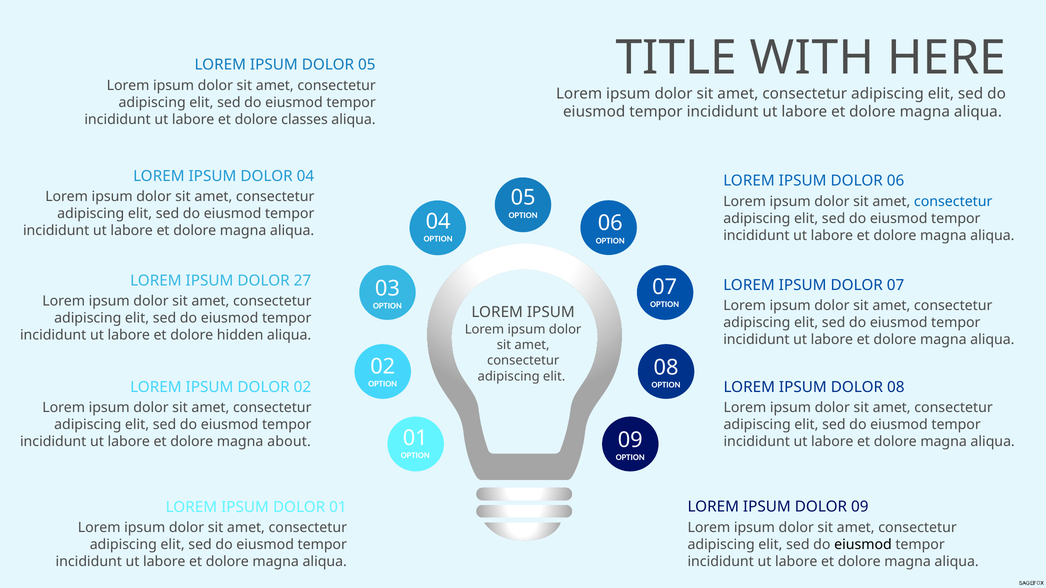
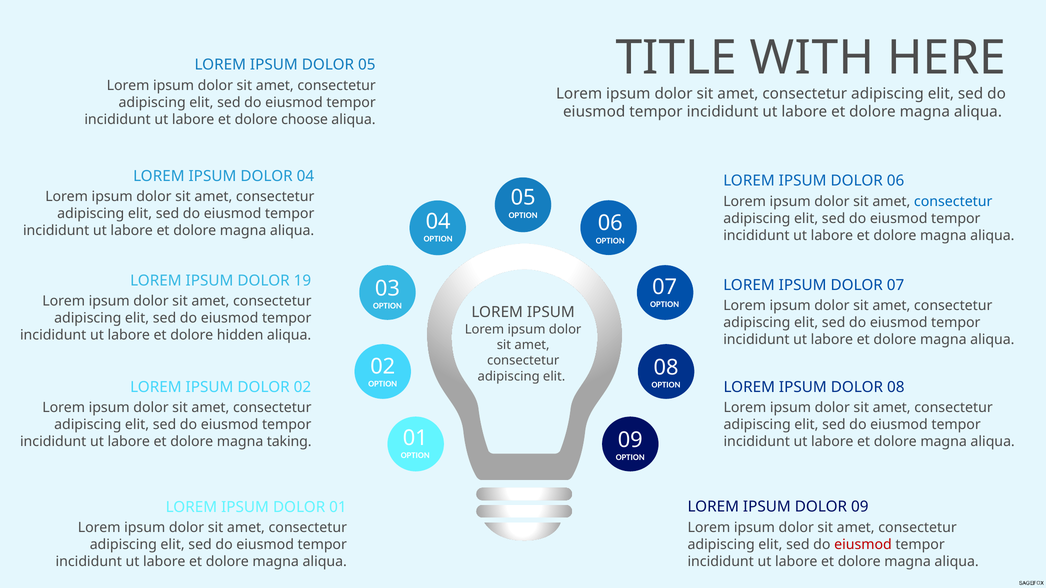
classes: classes -> choose (305, 120)
27: 27 -> 19 (302, 281)
about: about -> taking (289, 442)
eiusmod colour: black -> red (863, 545)
